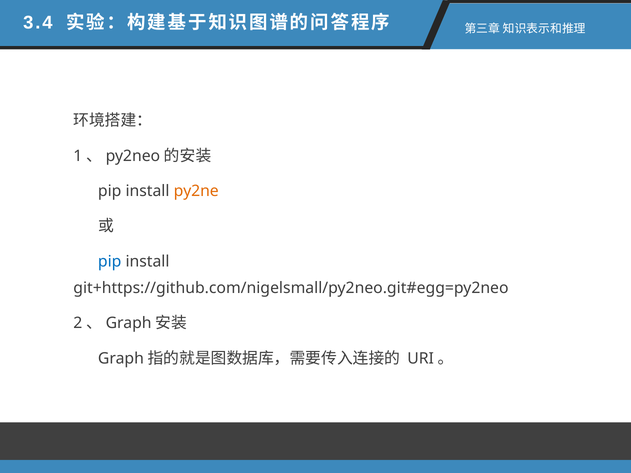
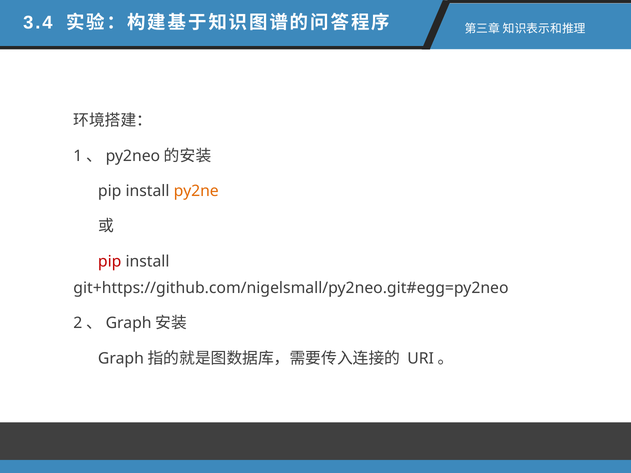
pip colour: blue -> red (110, 262)
